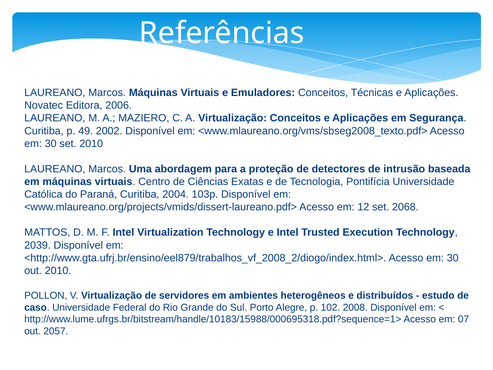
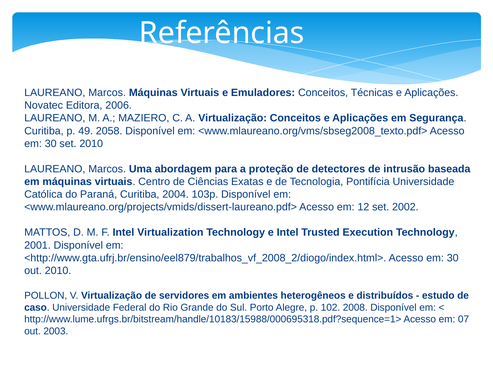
2002: 2002 -> 2058 (109, 131)
2068: 2068 -> 2002 (405, 207)
2039: 2039 -> 2001 (37, 245)
2057: 2057 -> 2003 (56, 331)
